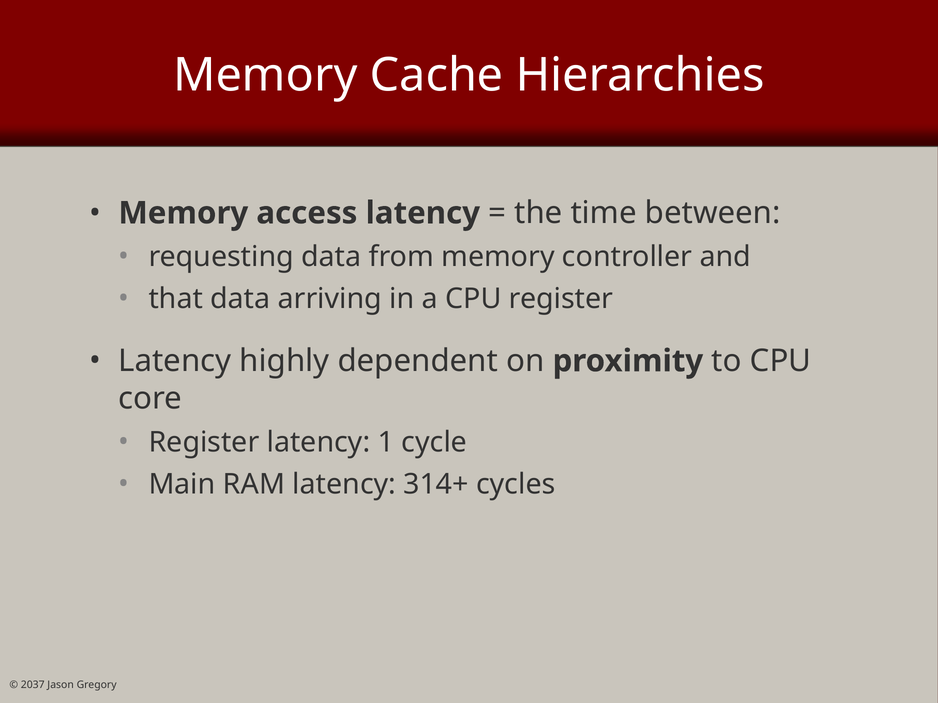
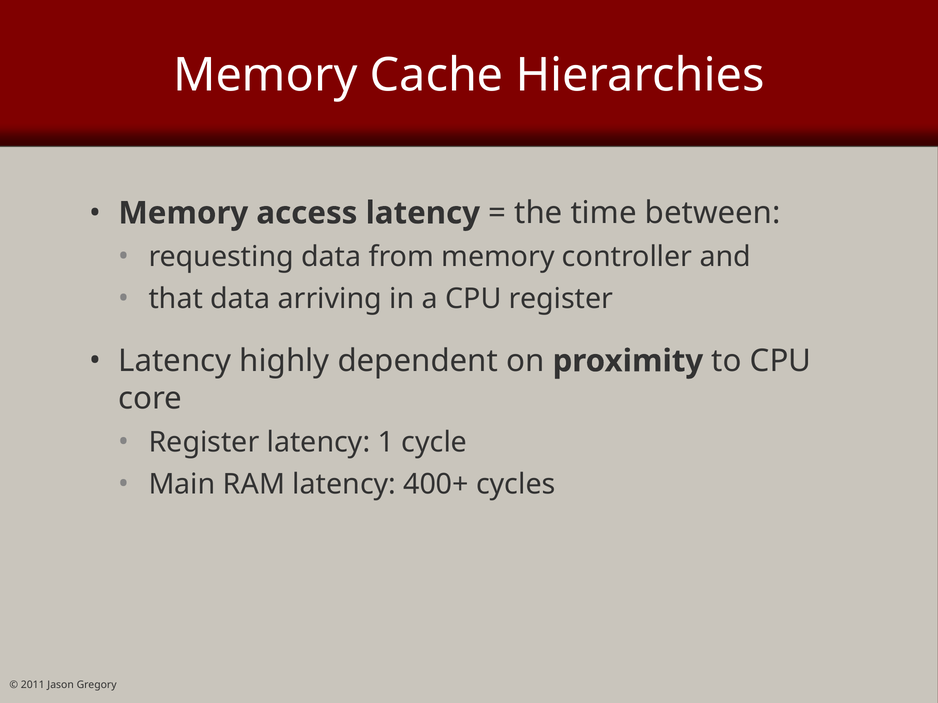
314+: 314+ -> 400+ (436, 485)
2037: 2037 -> 2011 (33, 685)
